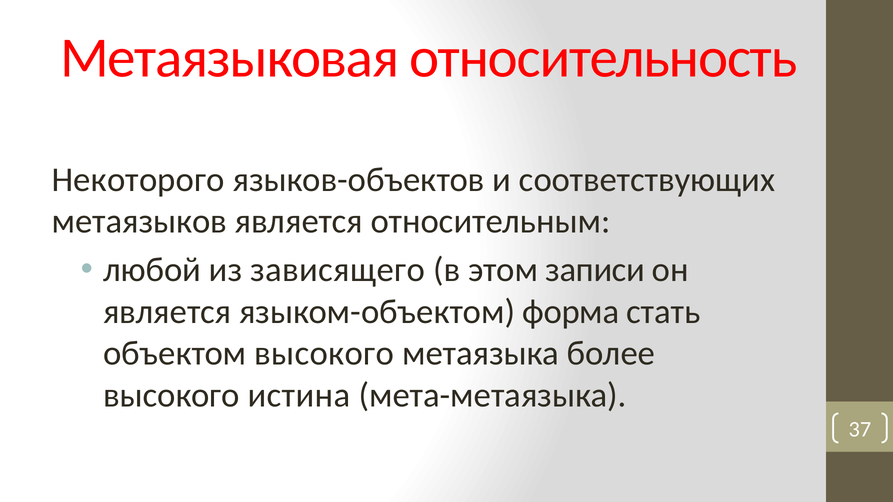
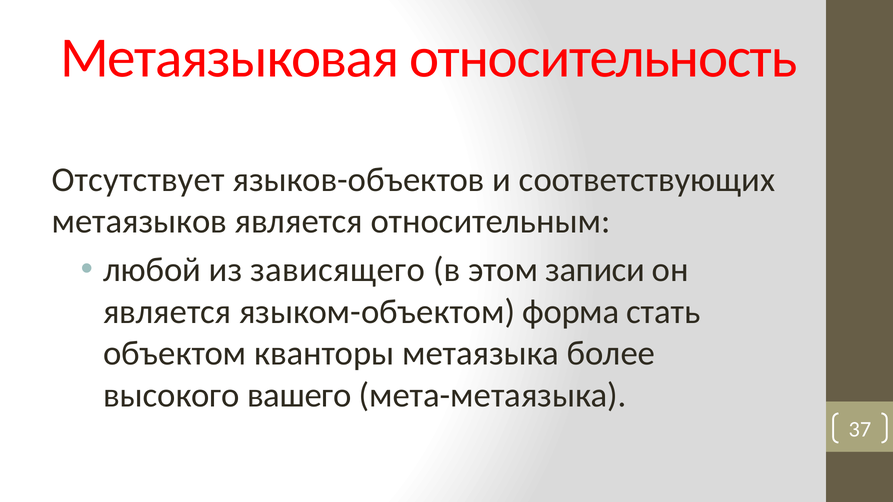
Некоторого: Некоторого -> Отсутствует (138, 180)
объектом высокого: высокого -> кванторы (324, 354)
истина: истина -> вашего (299, 395)
